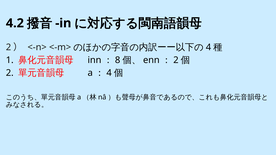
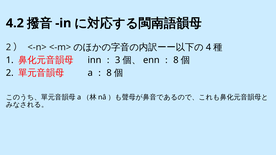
8: 8 -> 3 (118, 60)
2: 2 -> 8 (176, 60)
4: 4 -> 8 (109, 73)
